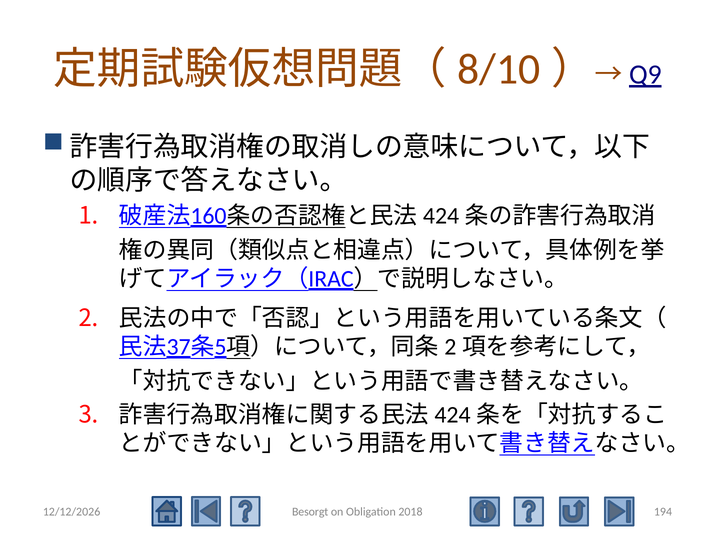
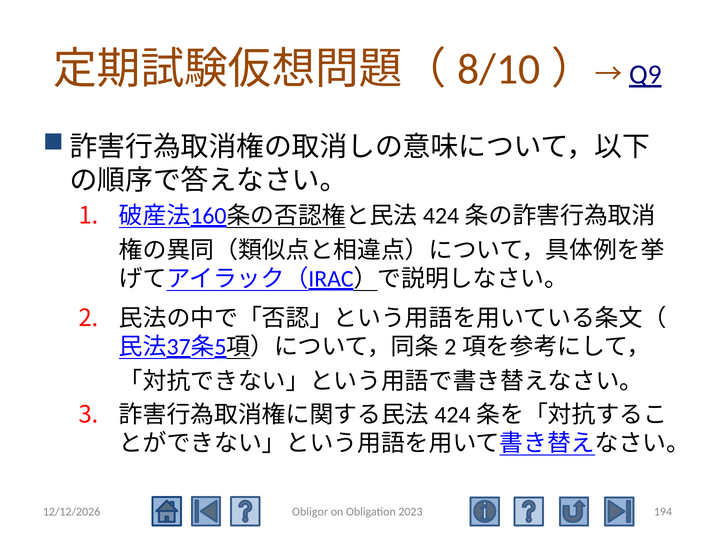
Besorgt: Besorgt -> Obligor (310, 512)
2018: 2018 -> 2023 (410, 512)
